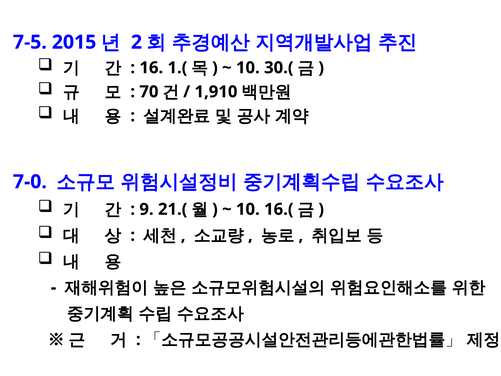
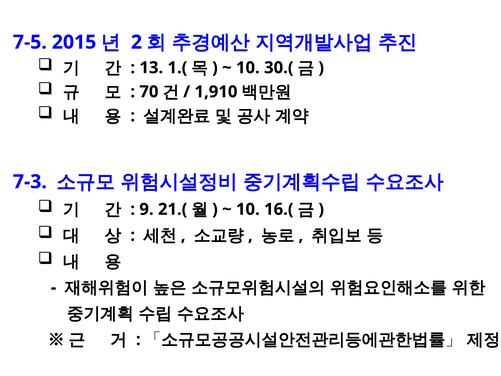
16: 16 -> 13 (151, 68)
7-0: 7-0 -> 7-3 (30, 182)
